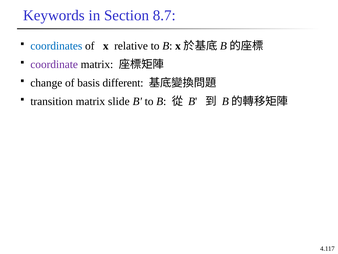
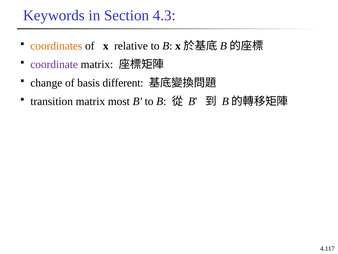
8.7: 8.7 -> 4.3 (164, 15)
coordinates colour: blue -> orange (56, 46)
slide: slide -> most (119, 101)
